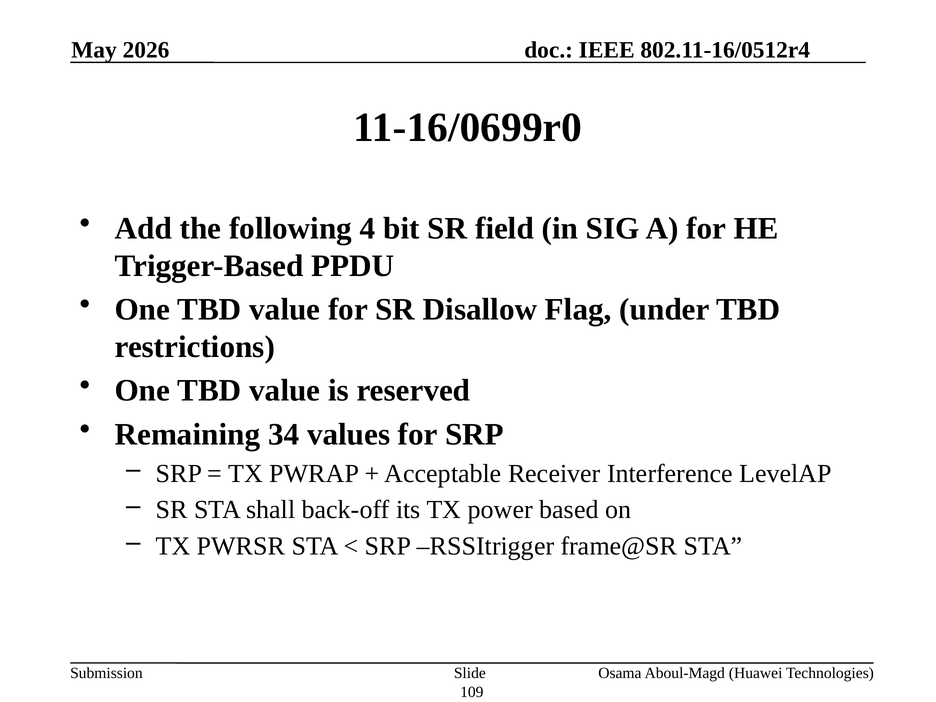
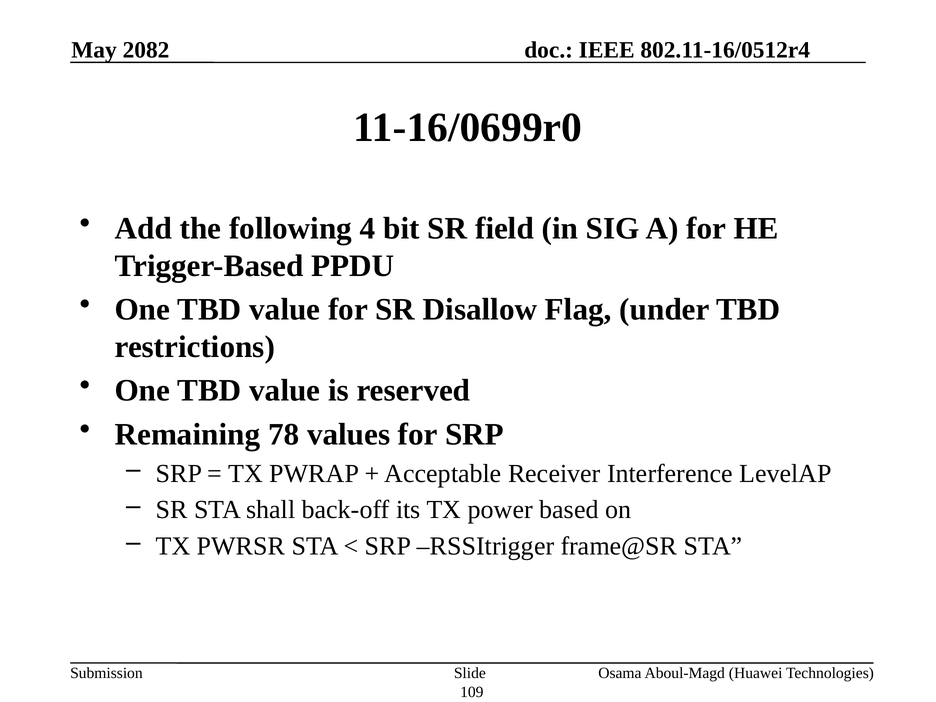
2026: 2026 -> 2082 (146, 50)
34: 34 -> 78 (284, 434)
